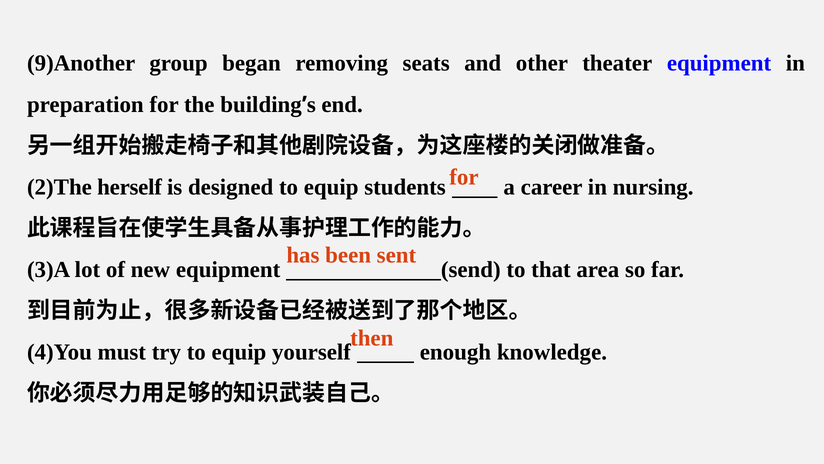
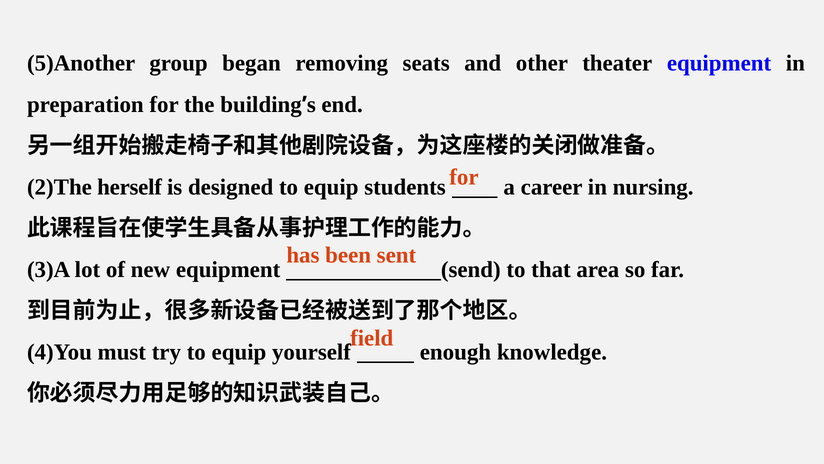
9)Another: 9)Another -> 5)Another (81, 63)
then: then -> field (372, 338)
